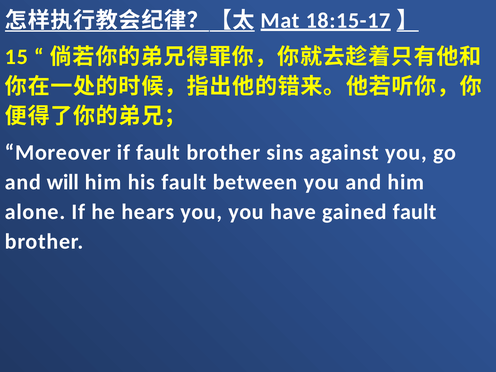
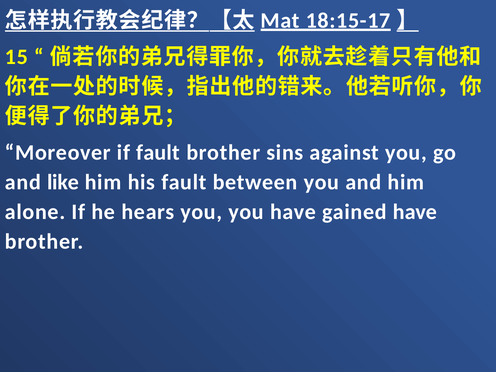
will: will -> like (63, 182)
gained fault: fault -> have (415, 212)
